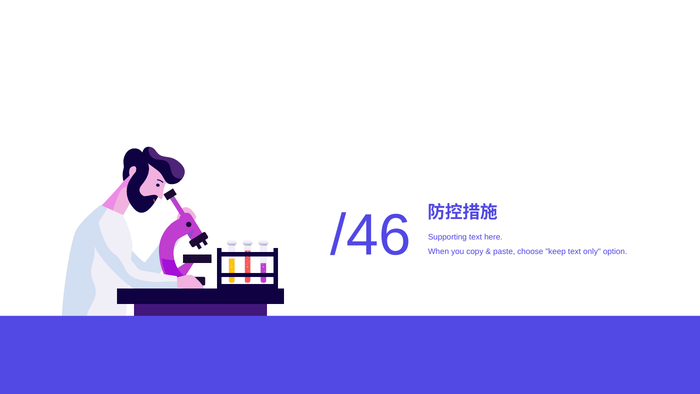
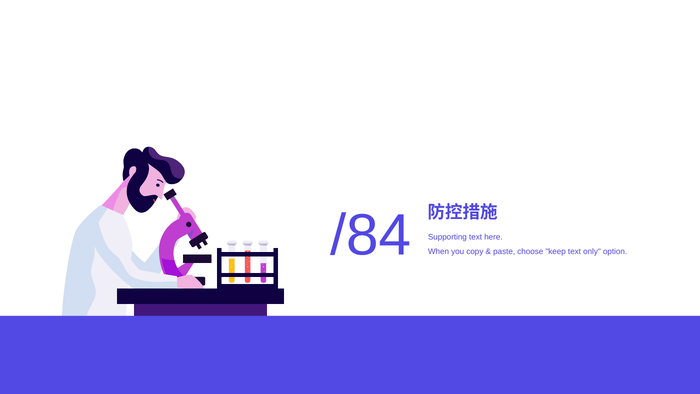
/46: /46 -> /84 (371, 235)
